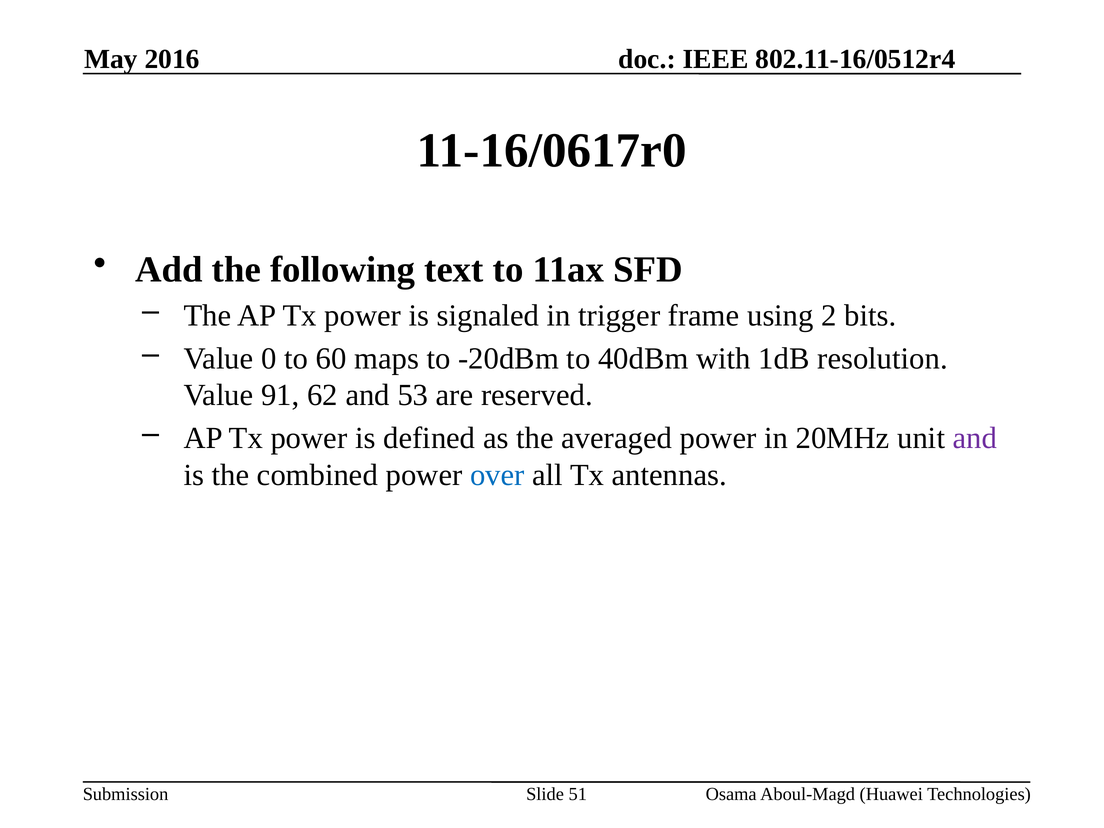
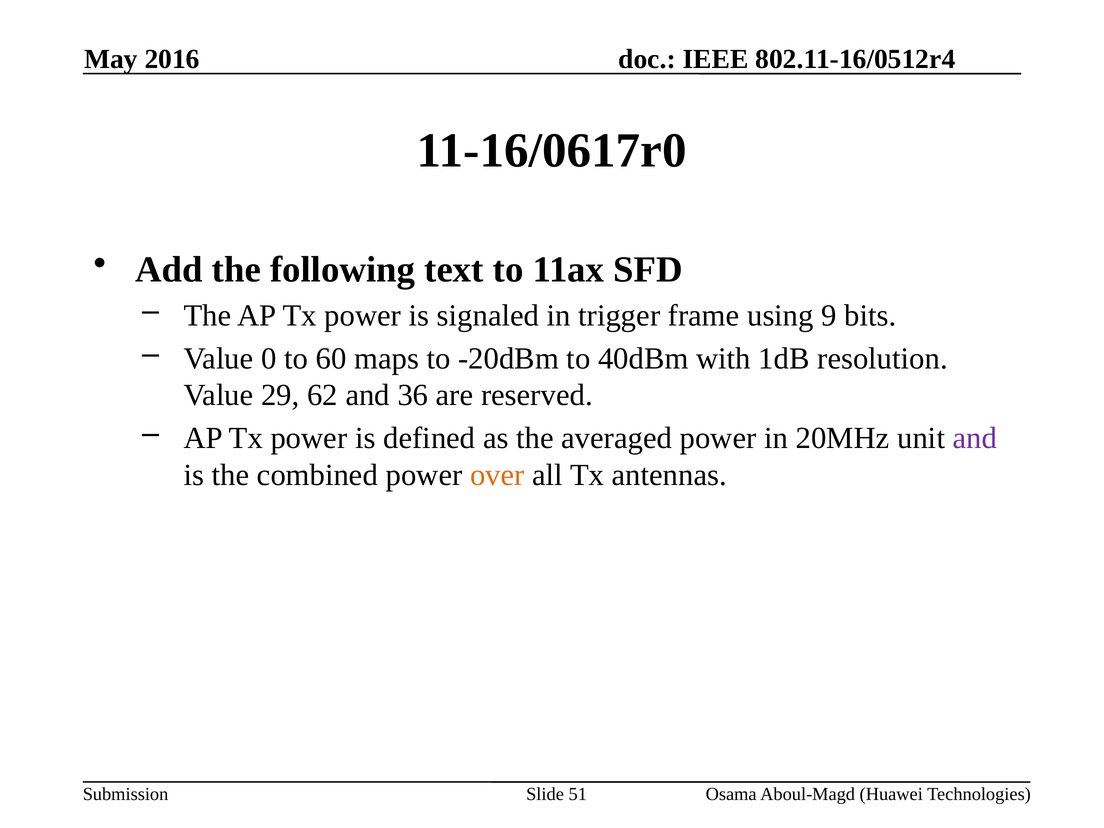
2: 2 -> 9 (829, 316)
91: 91 -> 29 (280, 395)
53: 53 -> 36 (413, 395)
over colour: blue -> orange (497, 475)
